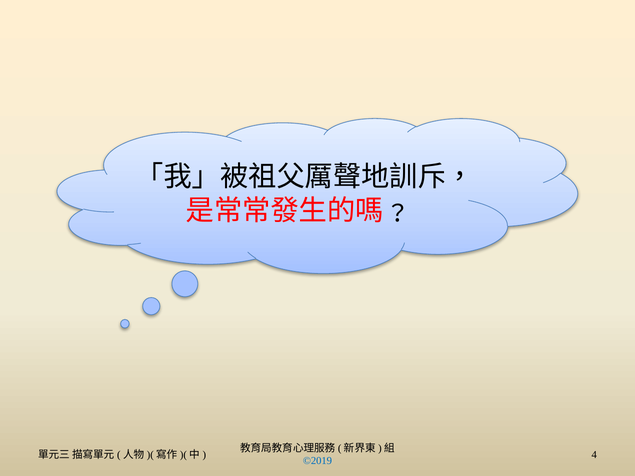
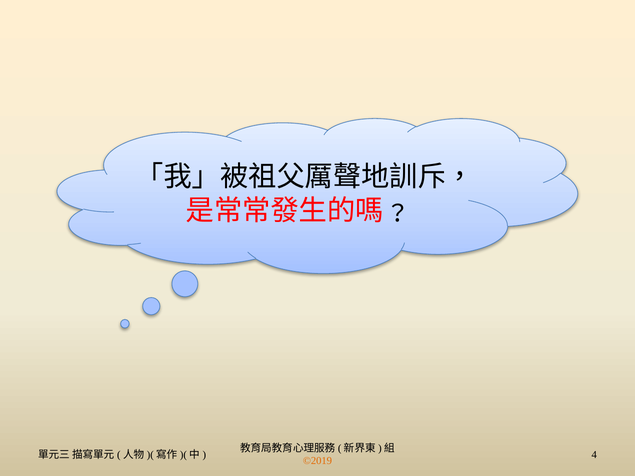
©2019 colour: blue -> orange (317, 461)
